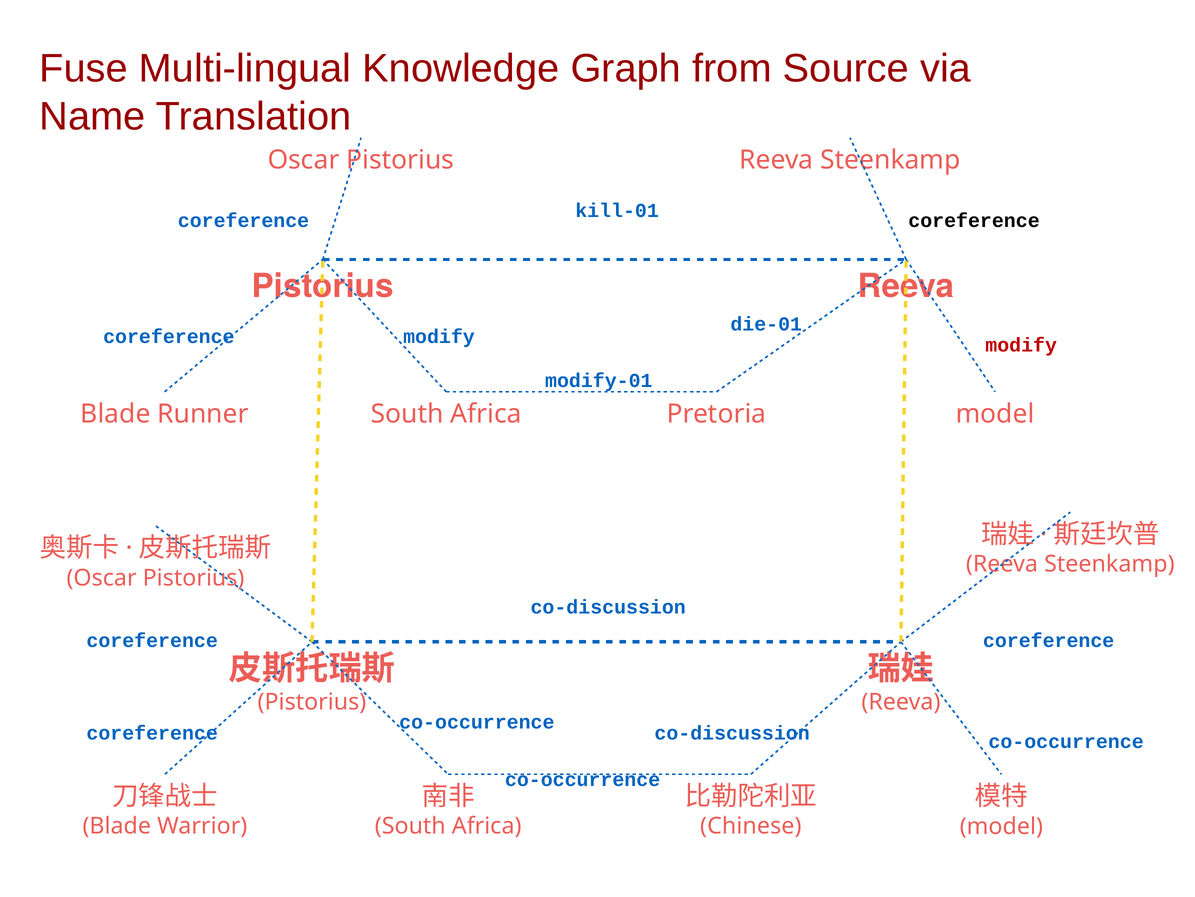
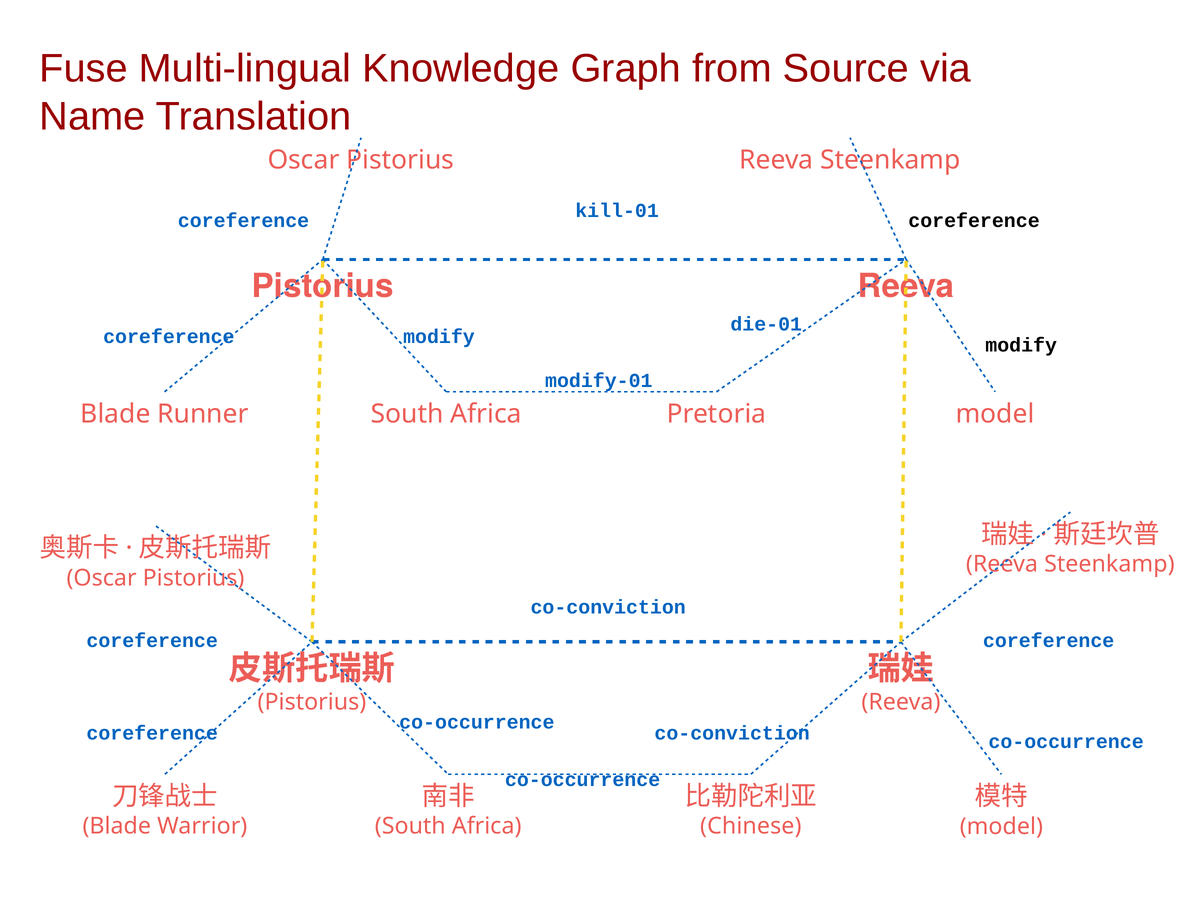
modify colour: red -> black (1021, 345)
co-discussion: co-discussion -> co-conviction (608, 607)
co-discussion: co-discussion -> co-conviction (732, 732)
